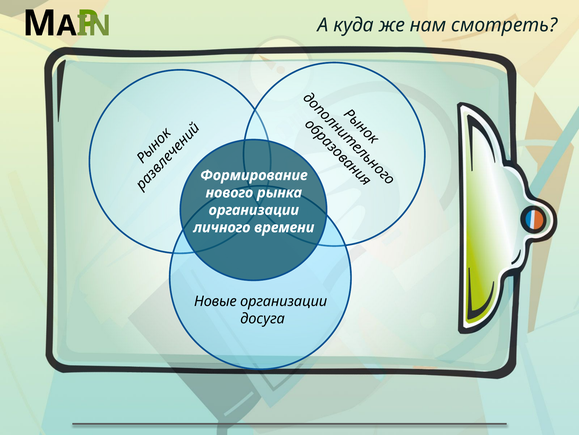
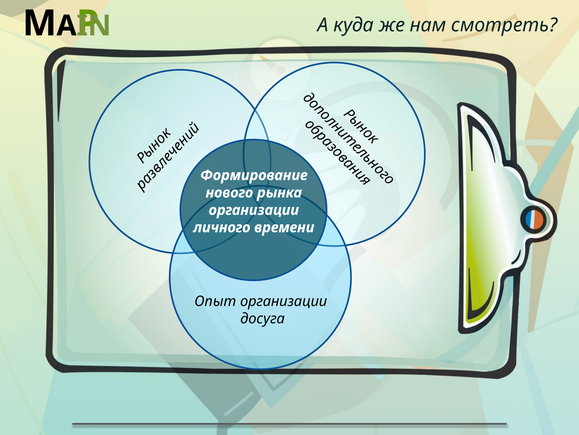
Новые: Новые -> Опыт (215, 301)
